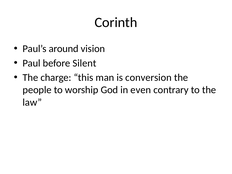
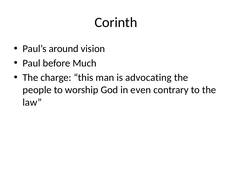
Silent: Silent -> Much (85, 63)
conversion: conversion -> advocating (148, 78)
